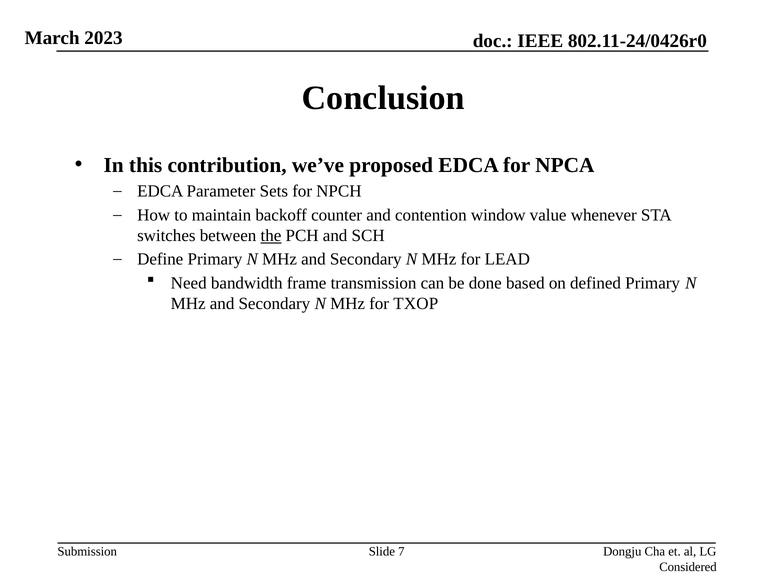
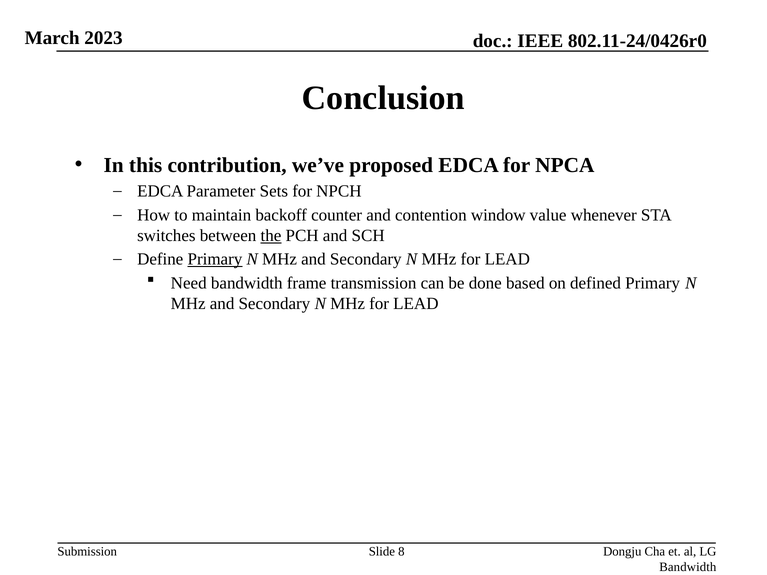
Primary underline: none -> present (215, 259)
TXOP: TXOP -> LEAD (416, 304)
7: 7 -> 8 (401, 552)
Considered: Considered -> Bandwidth (688, 567)
